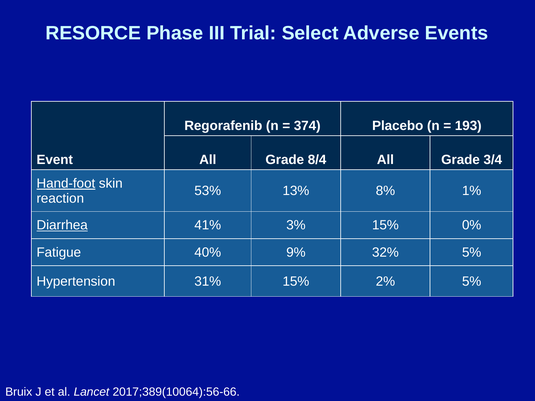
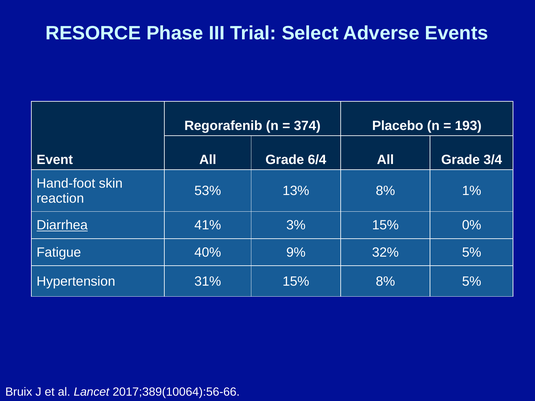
8/4: 8/4 -> 6/4 (317, 160)
Hand-foot underline: present -> none (66, 184)
15% 2%: 2% -> 8% (385, 281)
